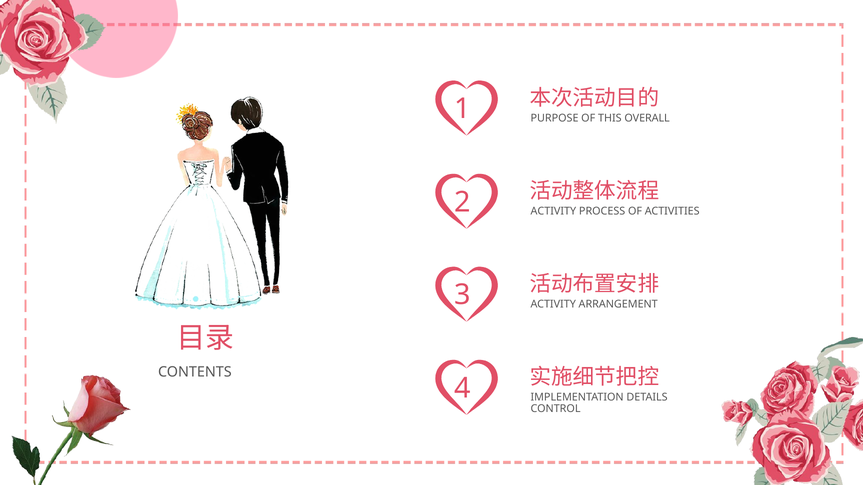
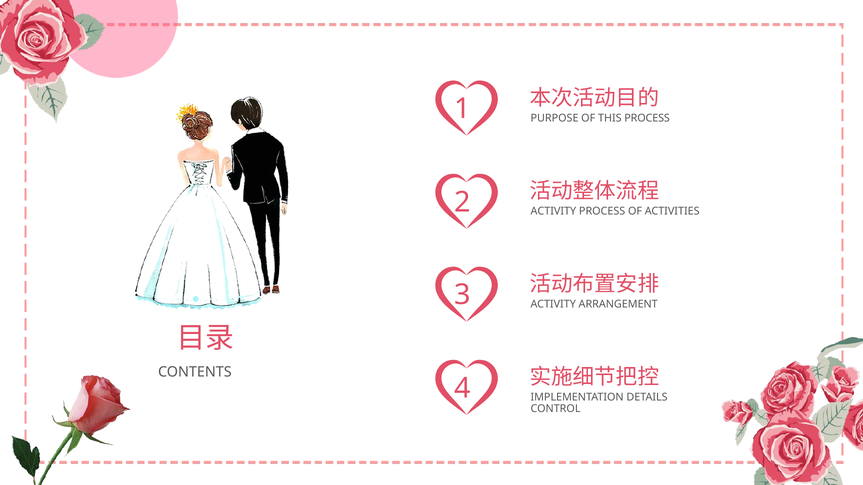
THIS OVERALL: OVERALL -> PROCESS (647, 118)
